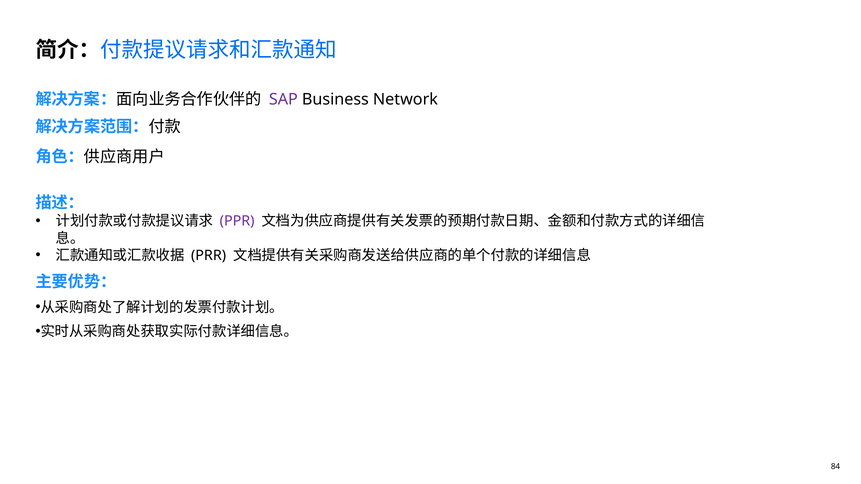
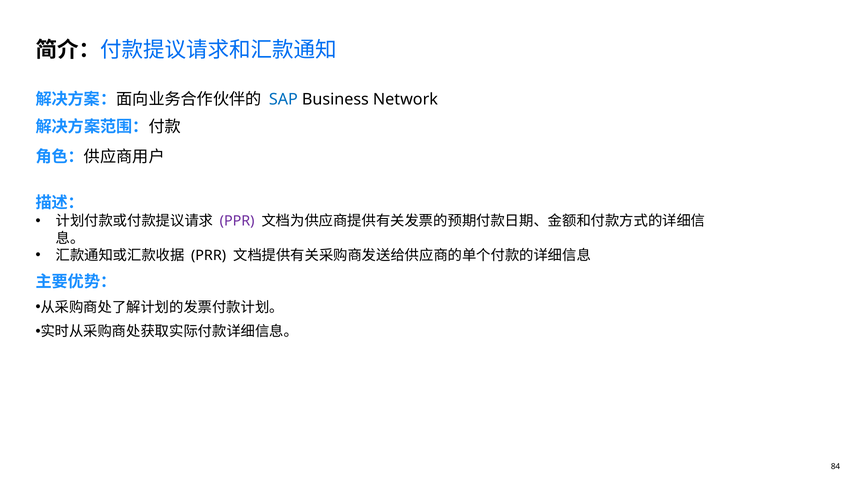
SAP colour: purple -> blue (283, 100)
